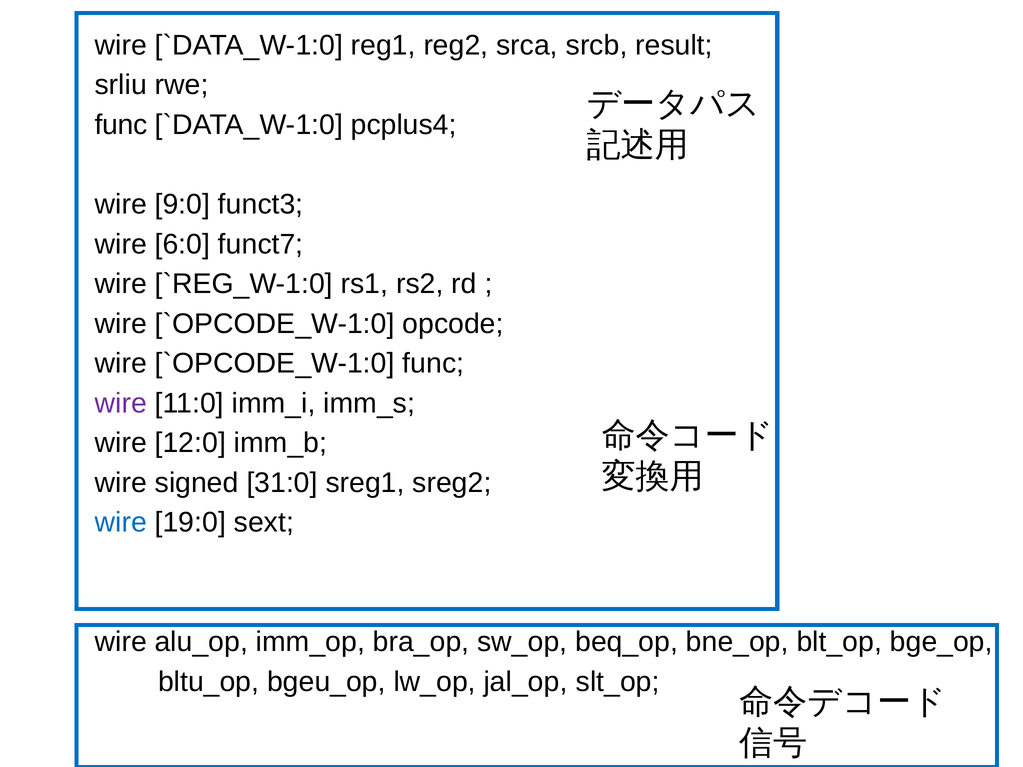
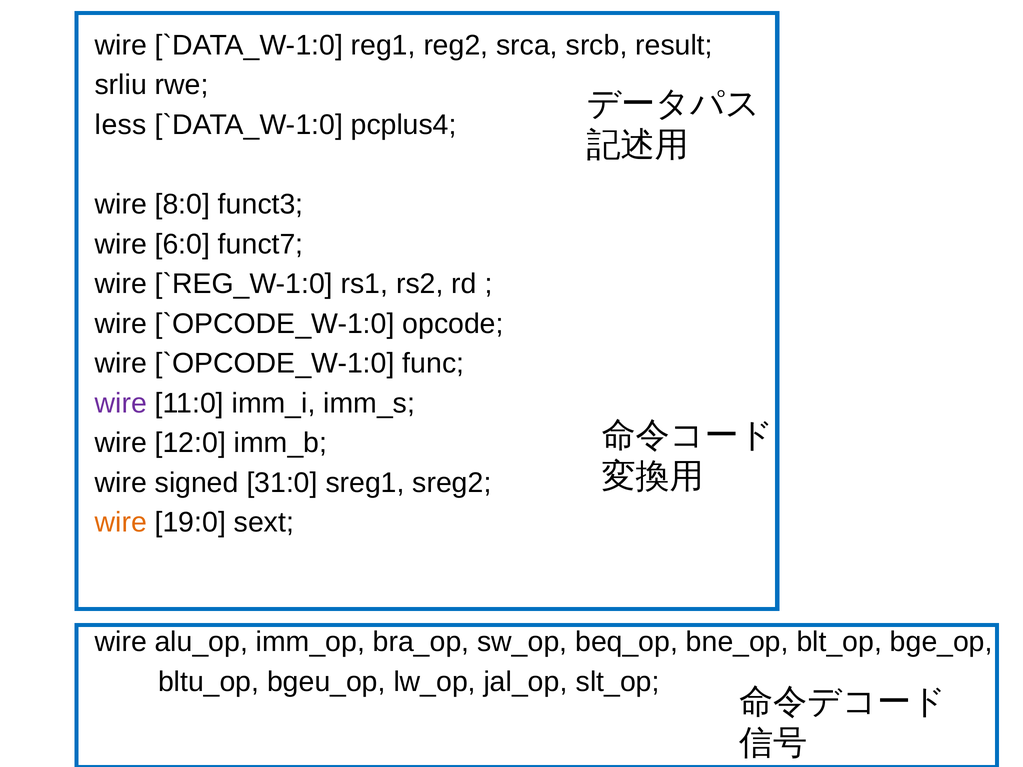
func: func -> less (121, 125)
9:0: 9:0 -> 8:0 (182, 204)
wire colour: blue -> orange (121, 523)
